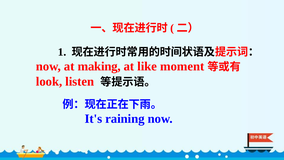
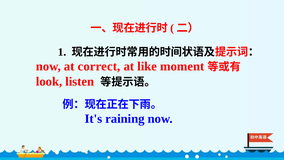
making: making -> correct (99, 66)
